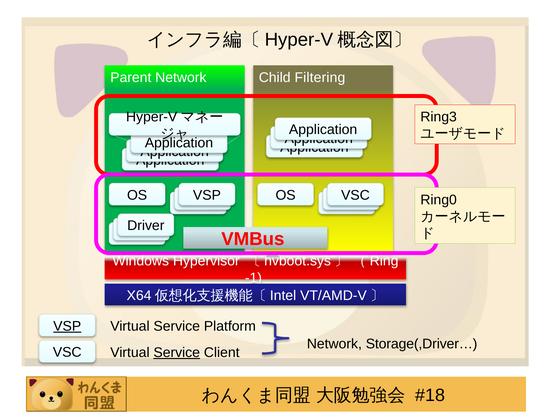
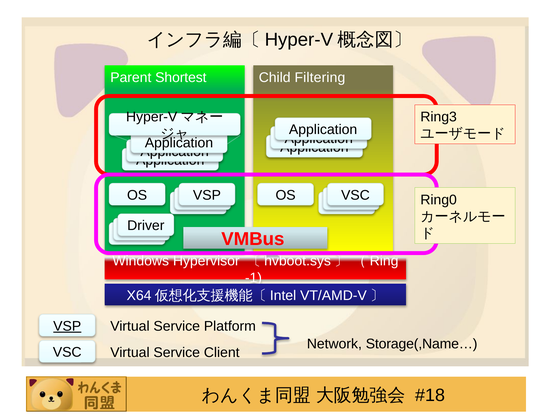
Parent Network: Network -> Shortest (181, 78)
Storage(,Driver…: Storage(,Driver… -> Storage(,Name… (422, 344)
Service underline: present -> none (177, 353)
